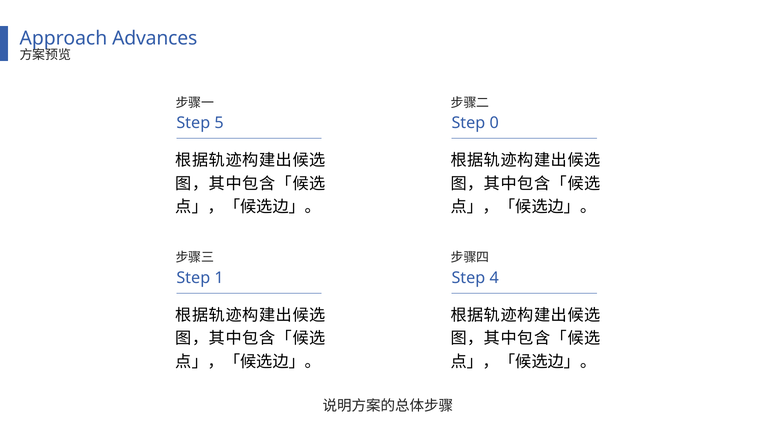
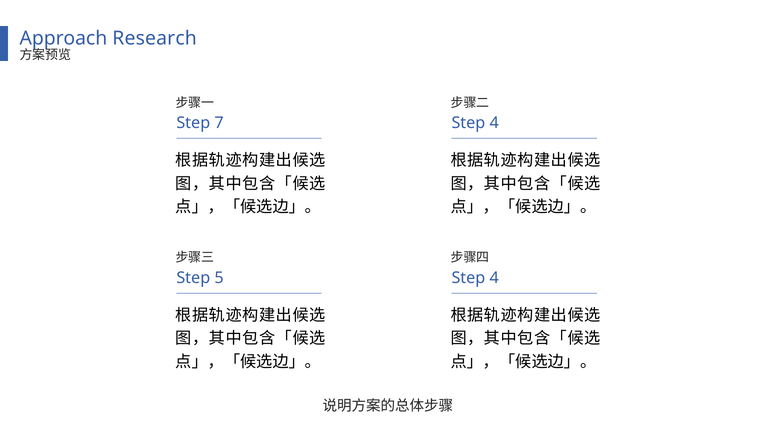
Advances: Advances -> Research (155, 38)
5: 5 -> 7 (219, 123)
0: 0 -> 4 (494, 123)
1: 1 -> 5 (219, 278)
